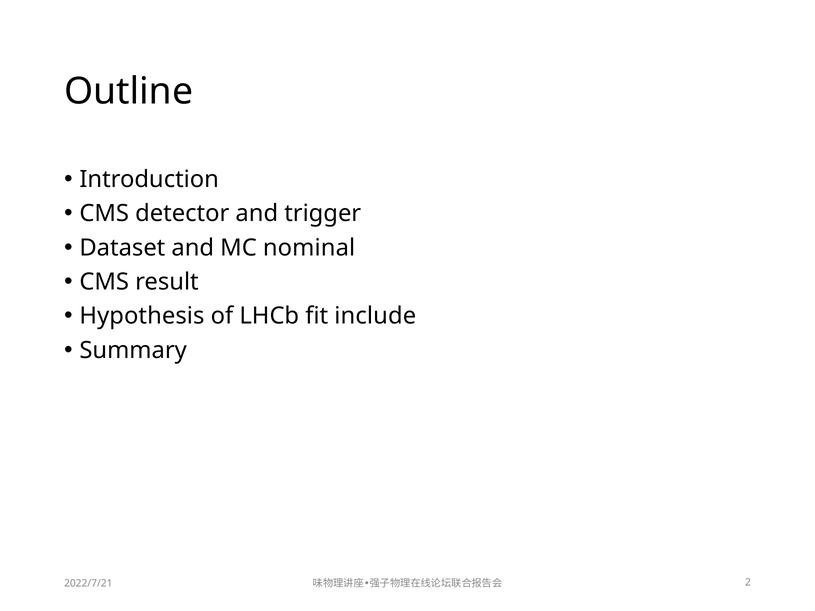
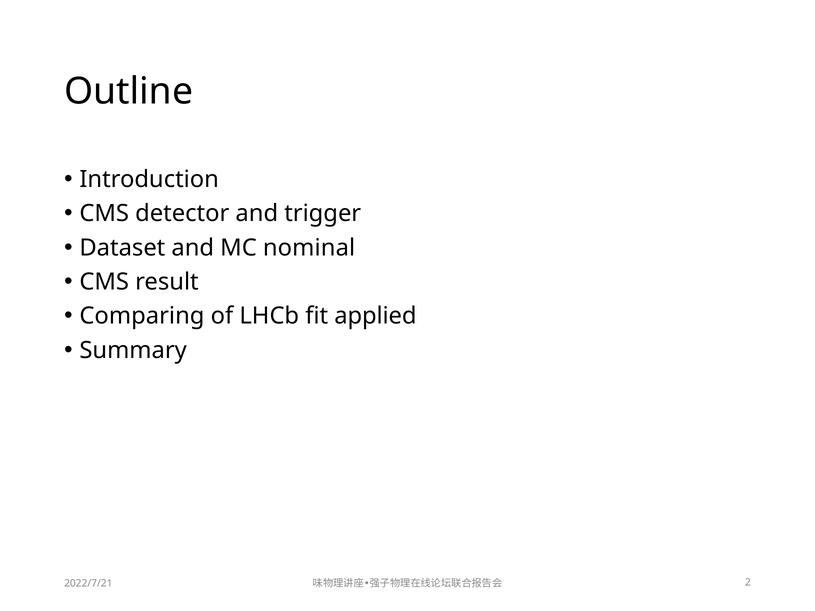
Hypothesis: Hypothesis -> Comparing (142, 316)
include: include -> applied (375, 316)
